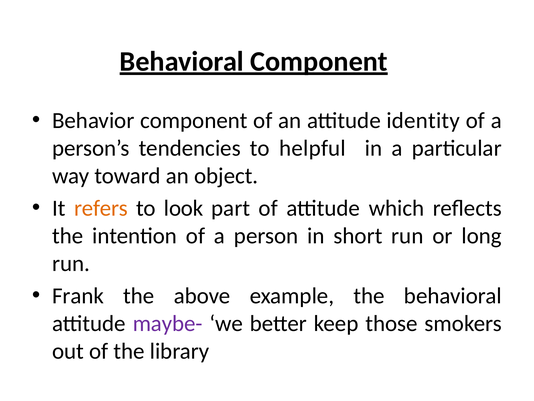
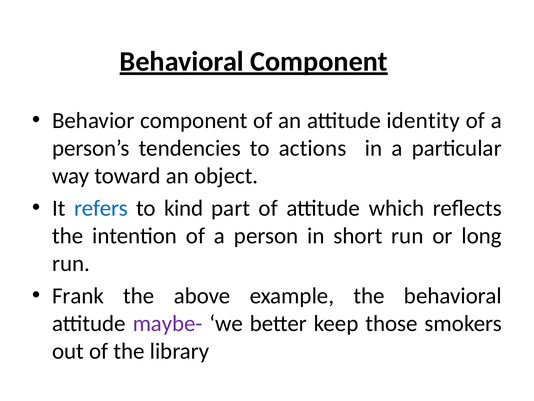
helpful: helpful -> actions (313, 148)
refers colour: orange -> blue (101, 208)
look: look -> kind (184, 208)
